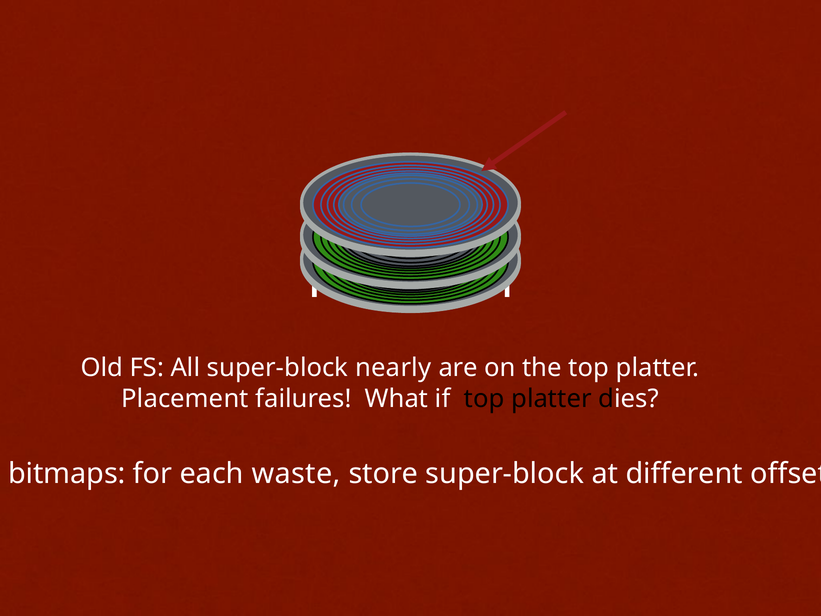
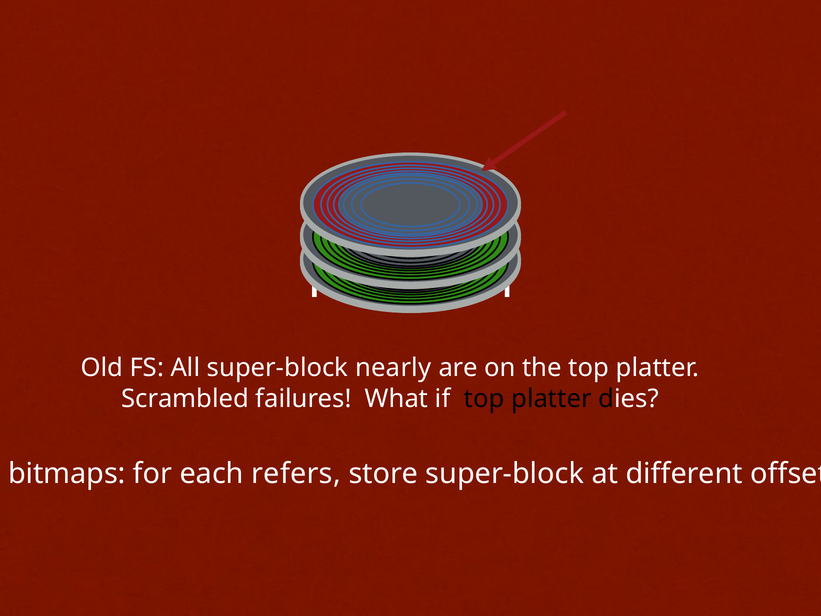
Placement: Placement -> Scrambled (185, 399)
waste: waste -> refers (296, 473)
